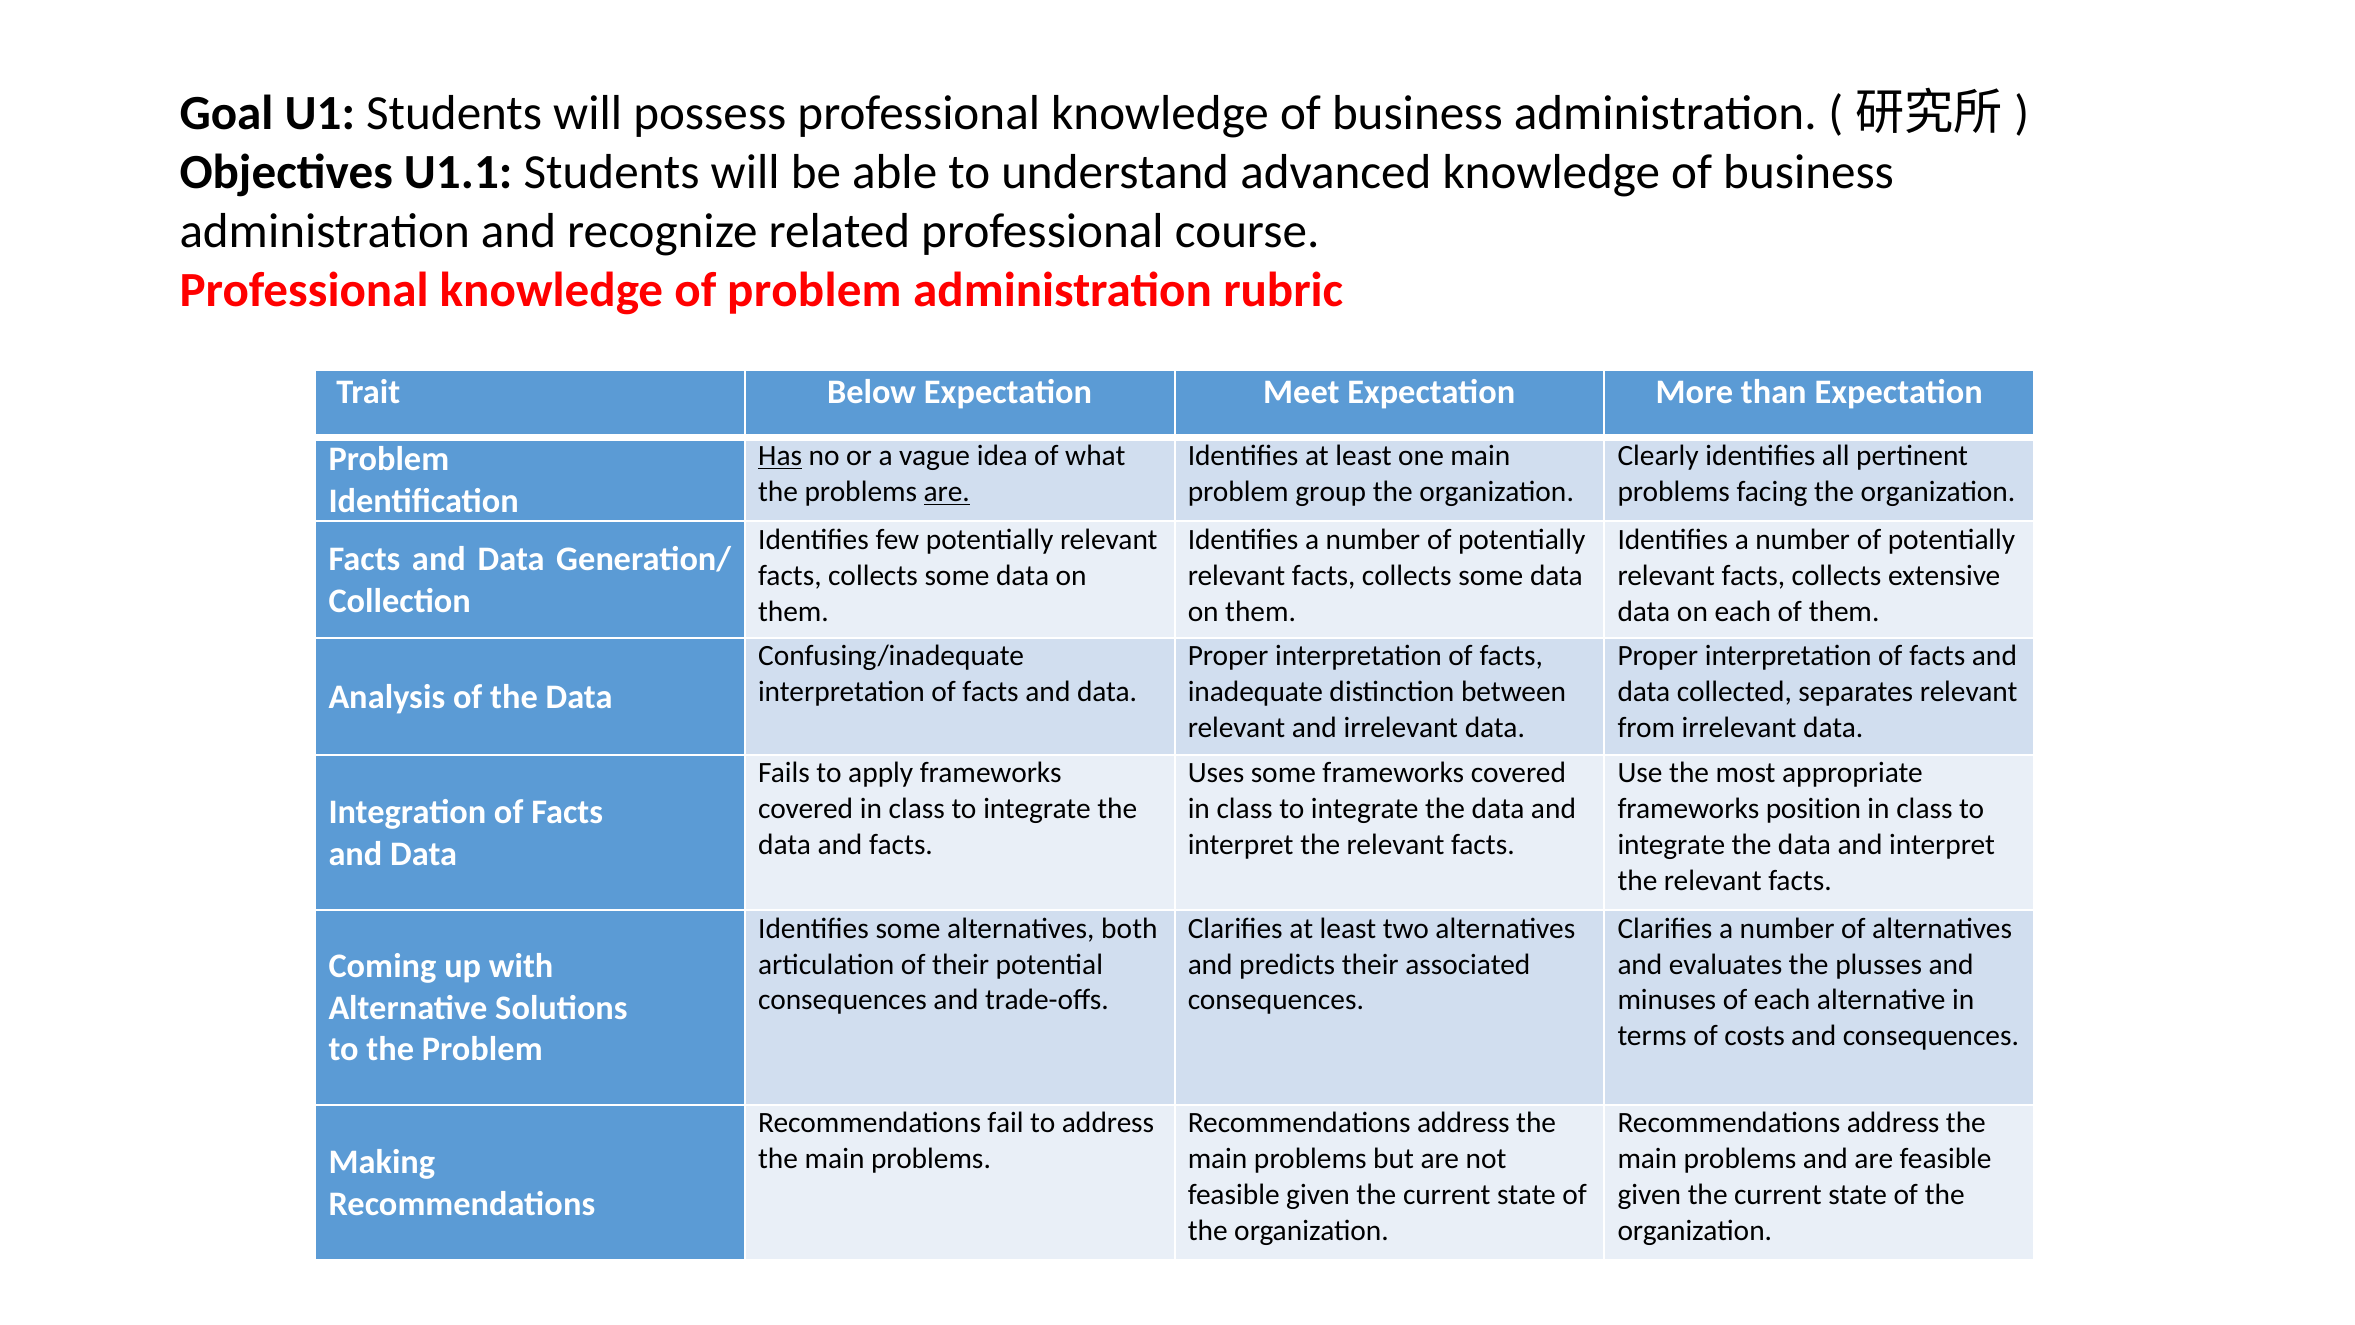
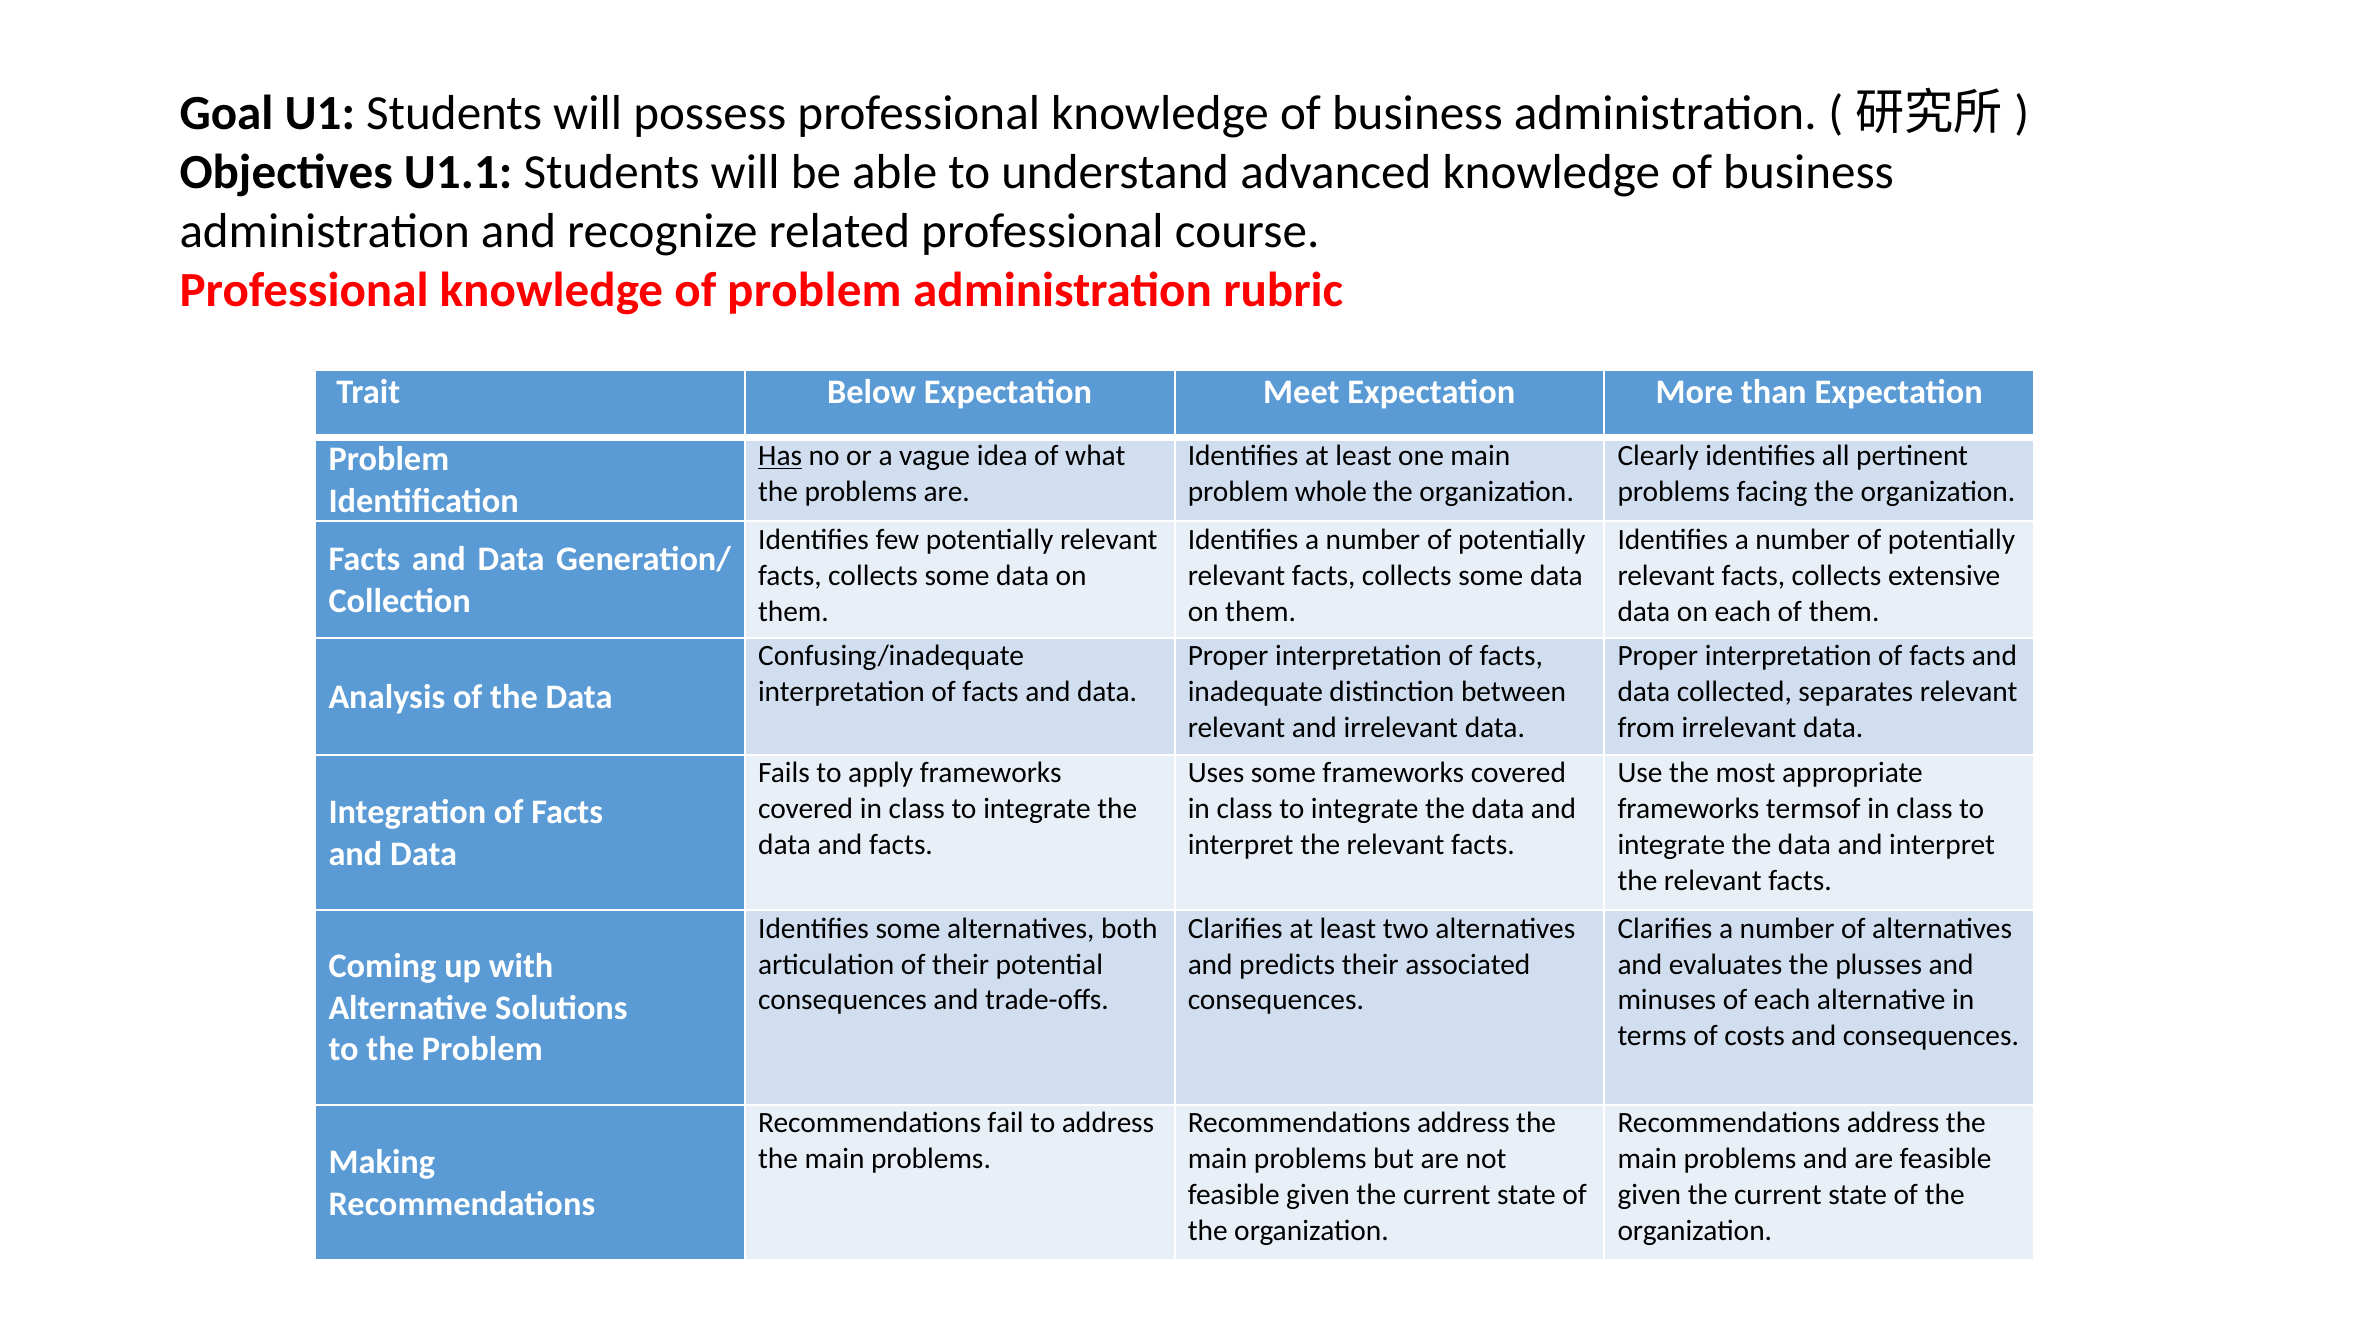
are underline: present -> none (947, 492)
group: group -> whole (1331, 492)
position: position -> termsof (1813, 809)
